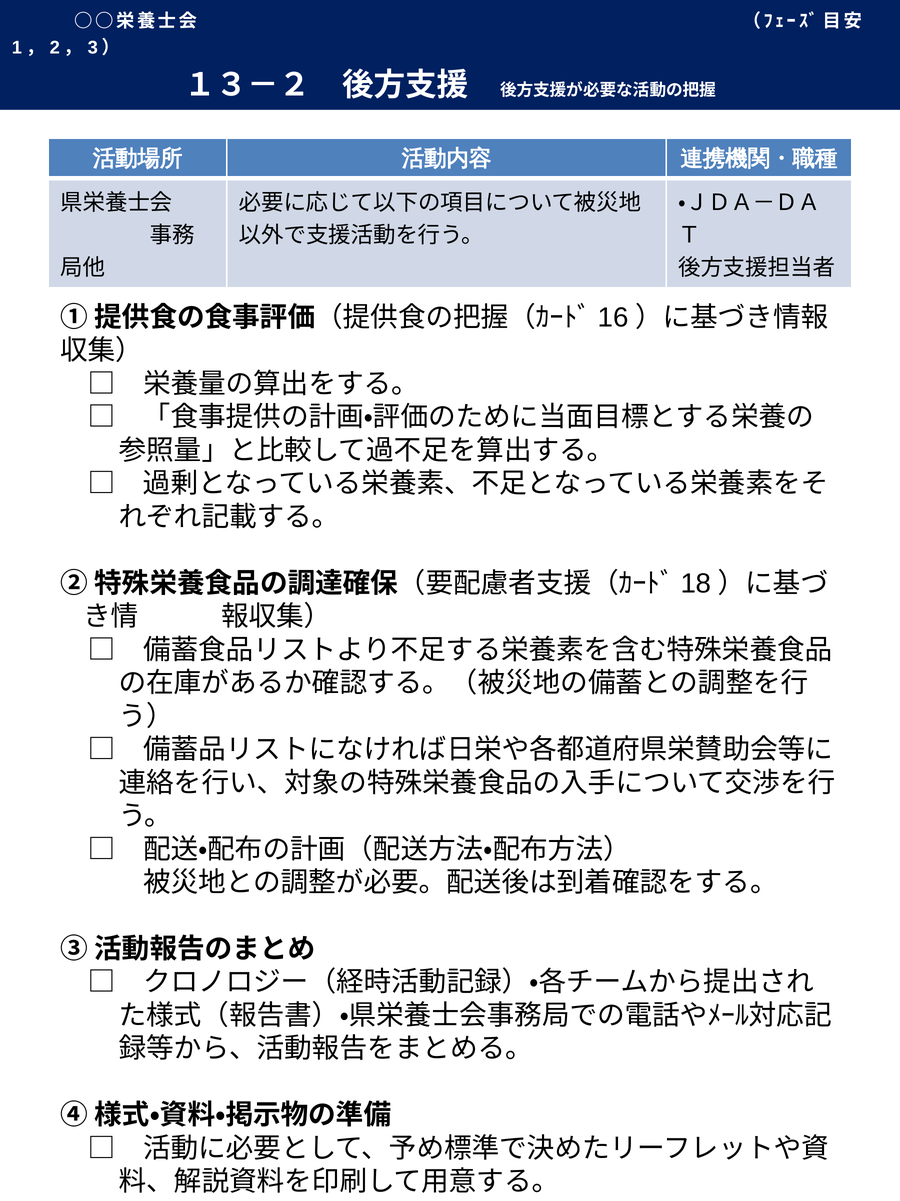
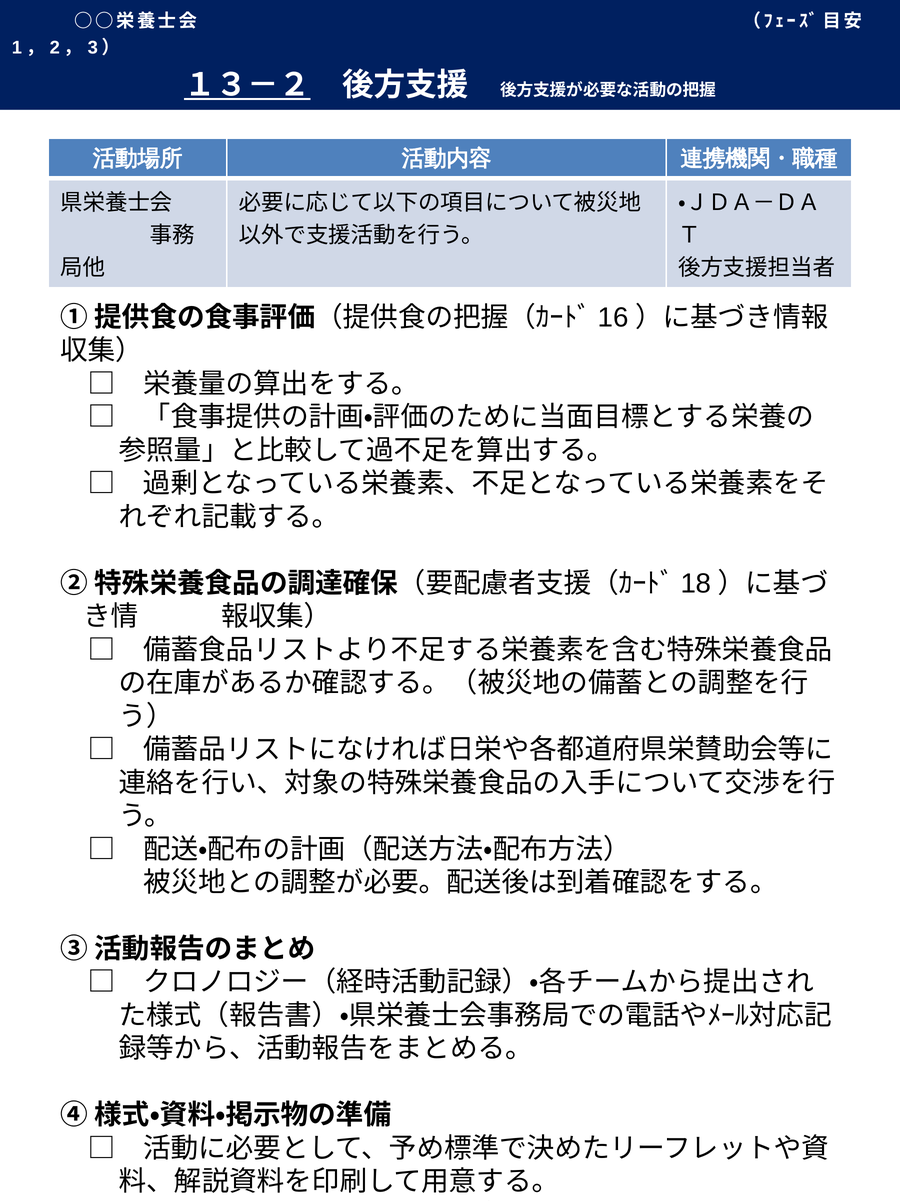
１３－２ underline: none -> present (247, 85)
